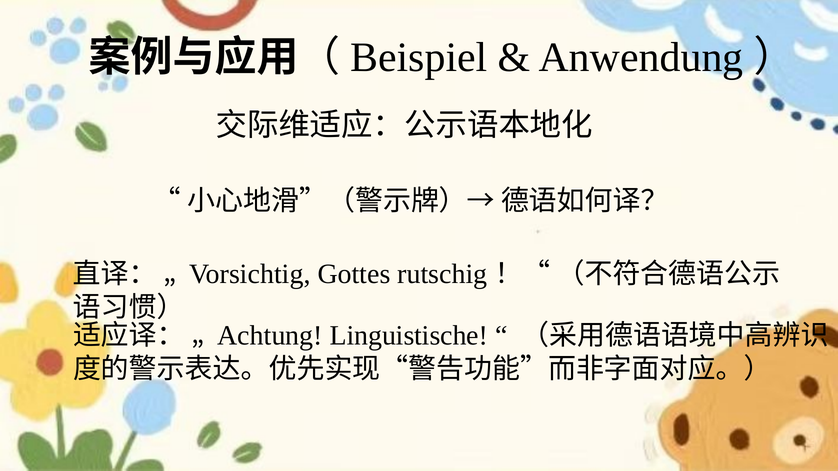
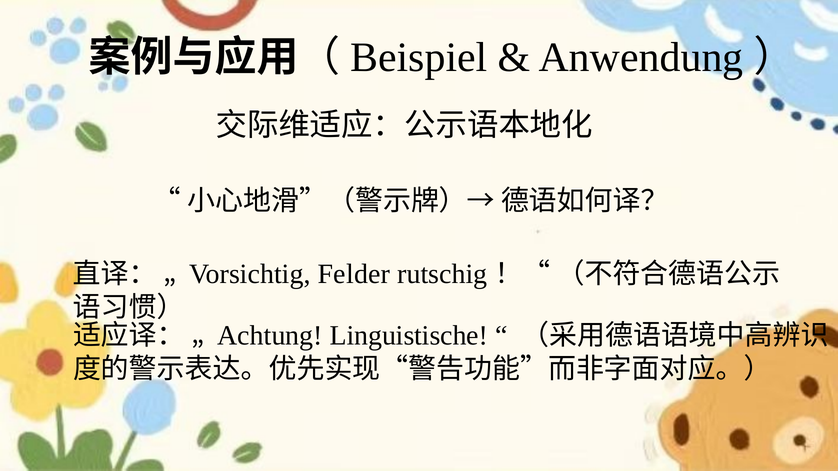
Gottes: Gottes -> Felder (354, 274)
